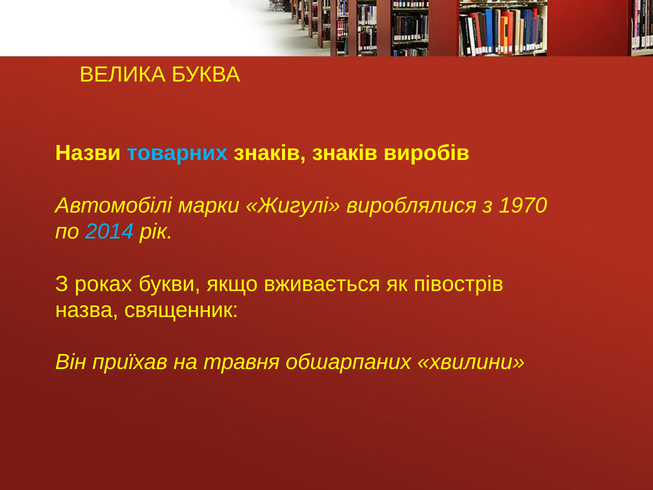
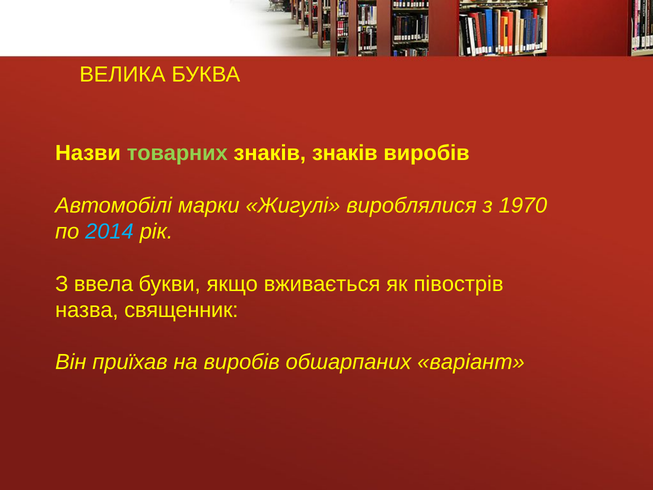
товарних colour: light blue -> light green (177, 153)
роках: роках -> ввела (104, 284)
на травня: травня -> виробів (242, 362)
хвилини: хвилини -> варіант (471, 362)
